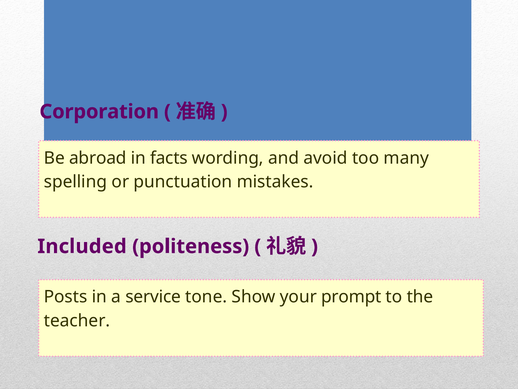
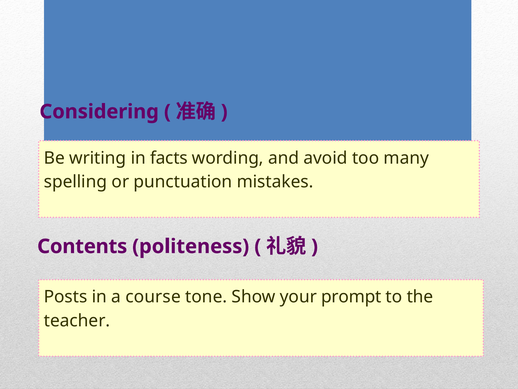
Corporation: Corporation -> Considering (99, 112)
abroad: abroad -> writing (98, 158)
Included: Included -> Contents (82, 246)
service: service -> course (153, 296)
